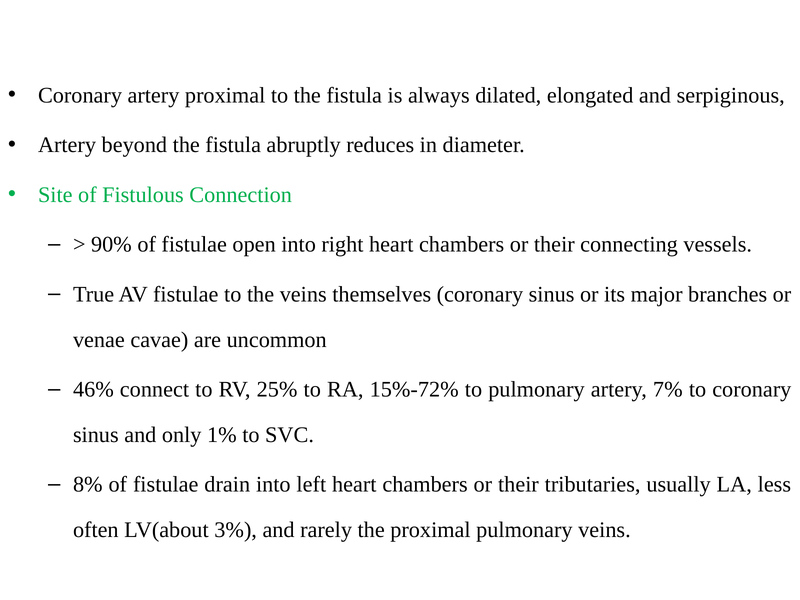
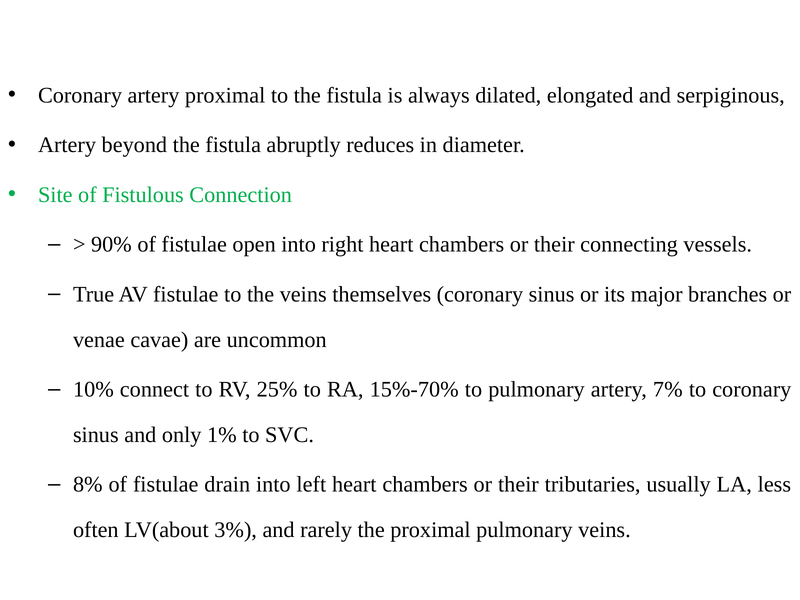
46%: 46% -> 10% (93, 389)
15%-72%: 15%-72% -> 15%-70% (414, 389)
